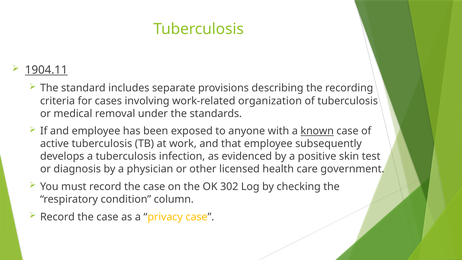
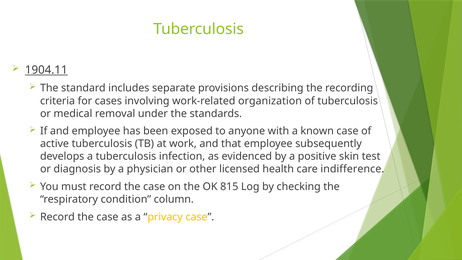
known underline: present -> none (317, 131)
government: government -> indifference (352, 169)
302: 302 -> 815 (229, 187)
